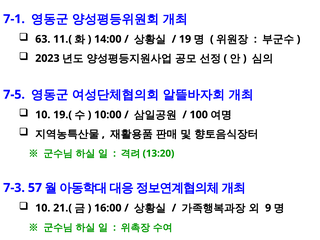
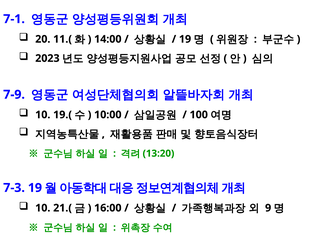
63: 63 -> 20 (43, 39)
7-5: 7-5 -> 7-9 (14, 95)
7-3 57: 57 -> 19 (35, 188)
